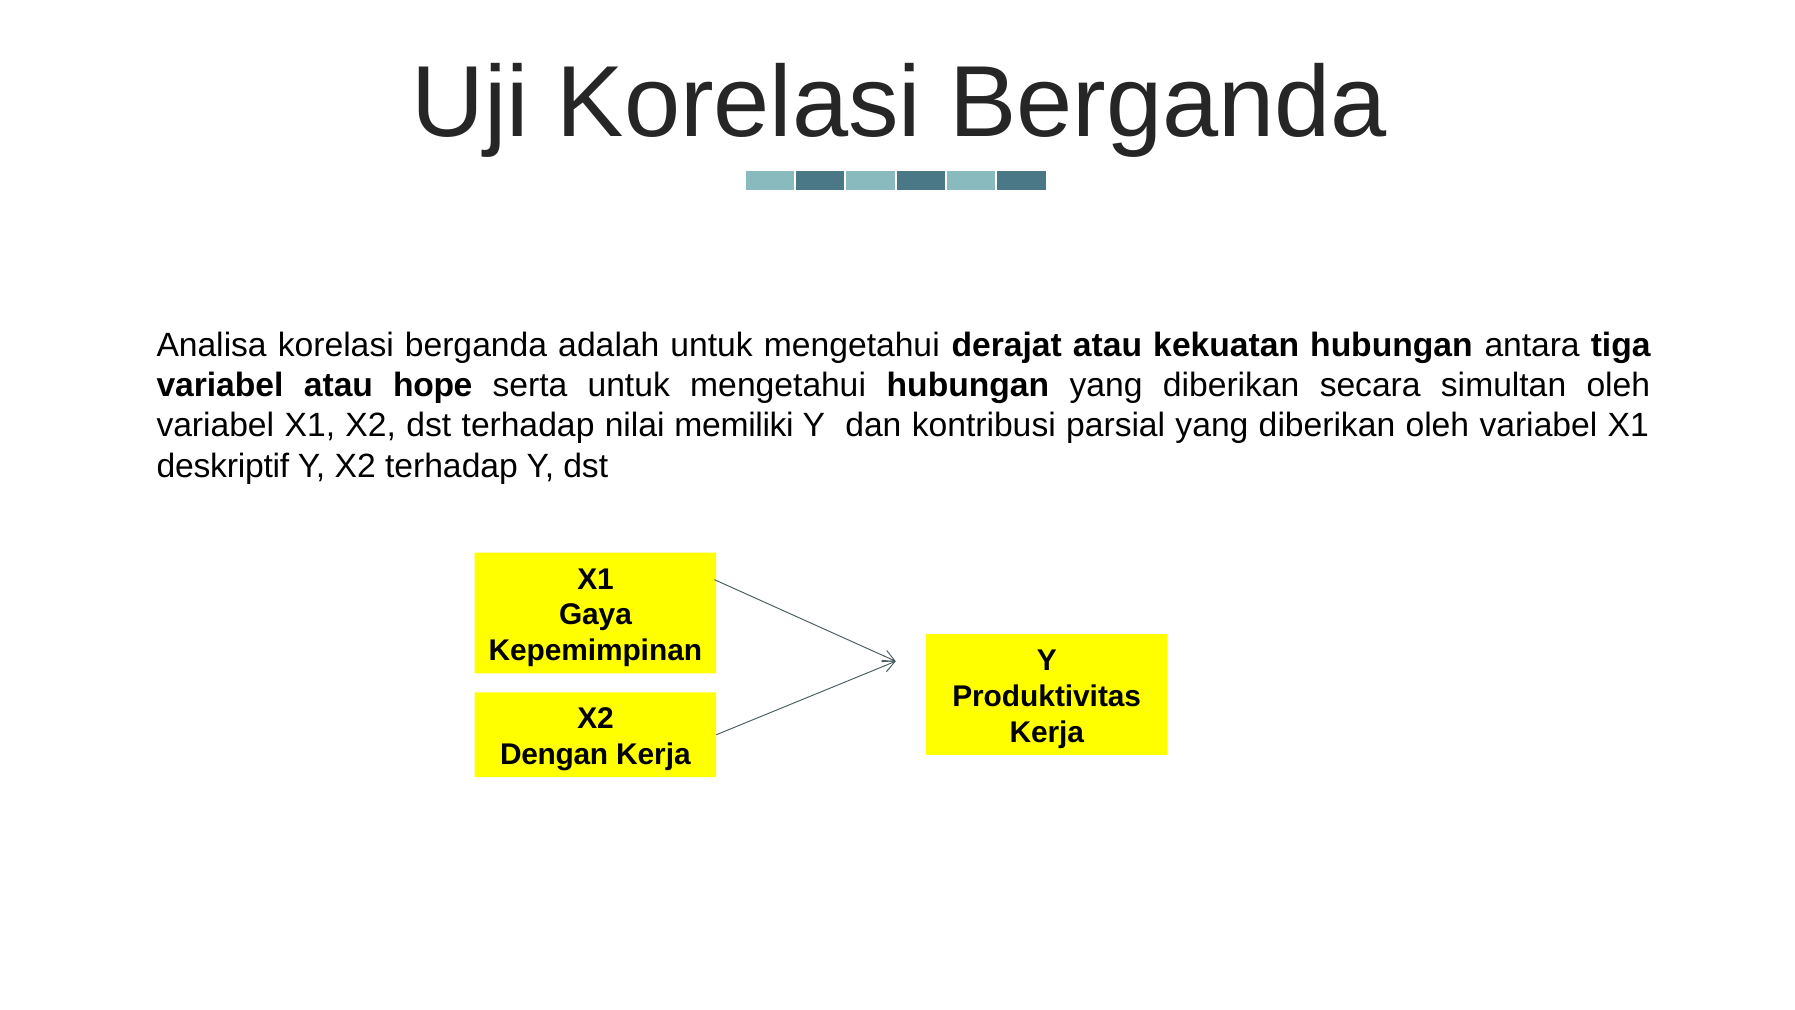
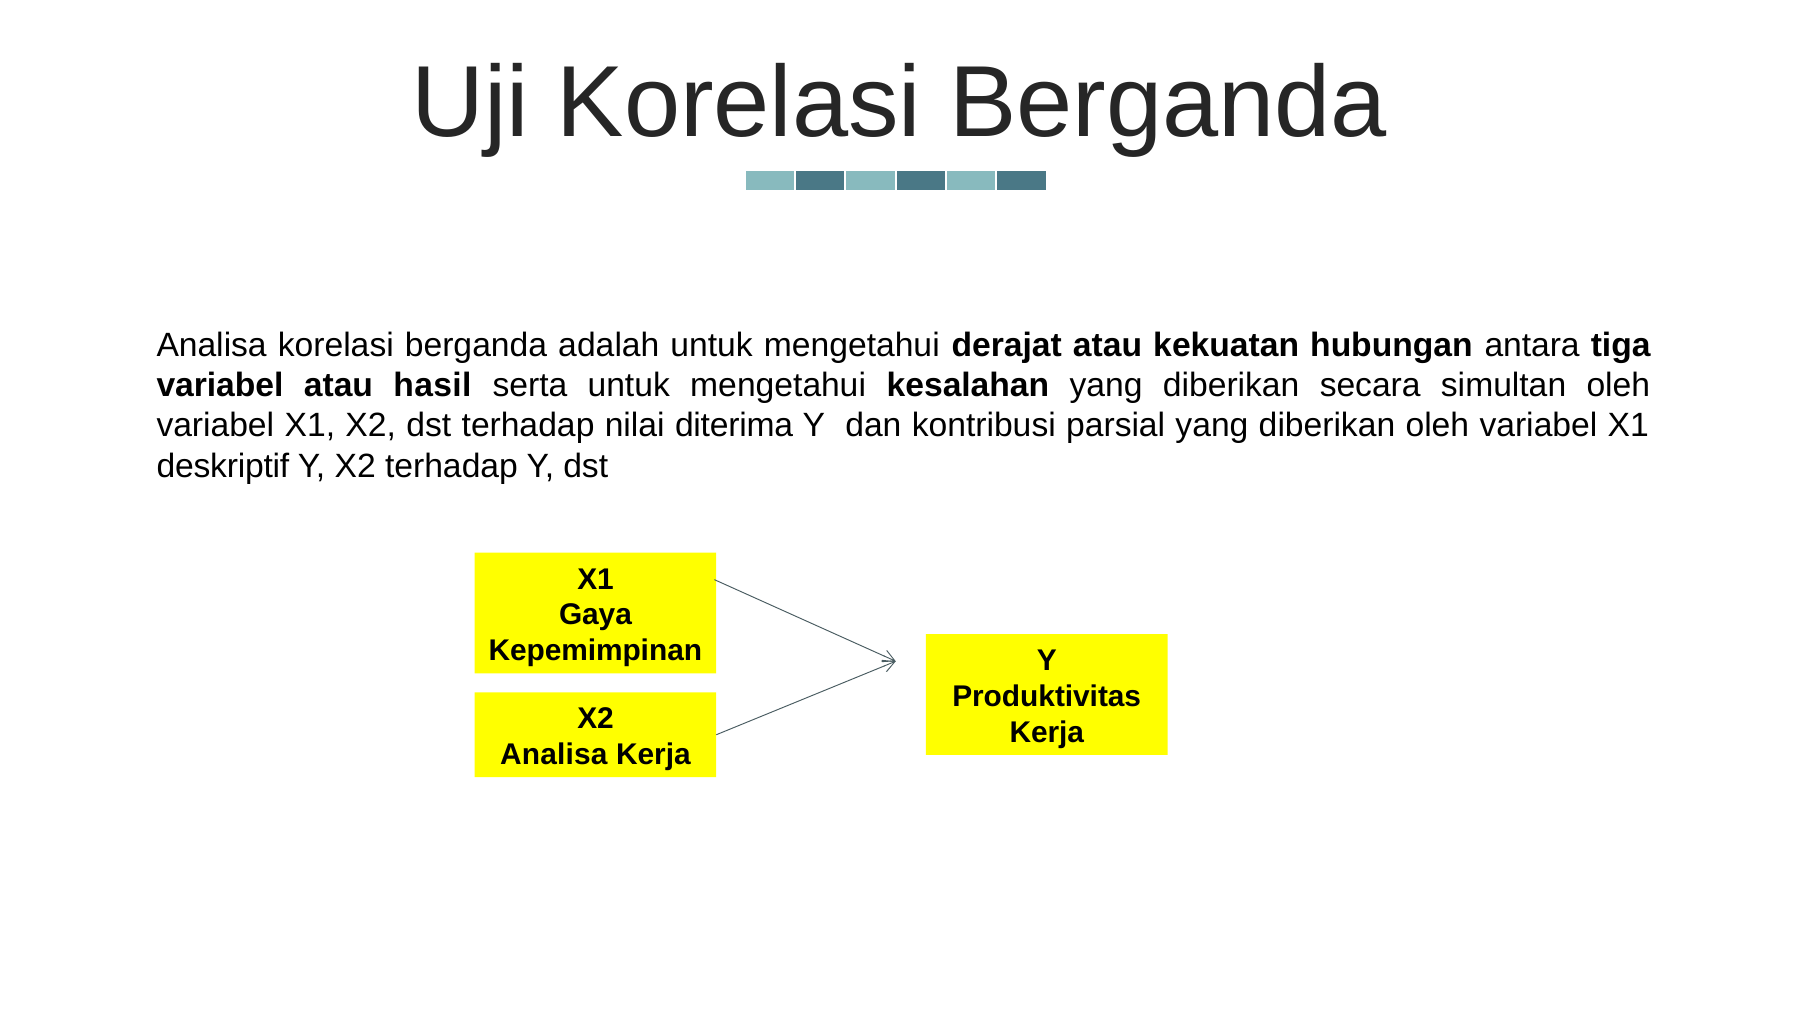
atau hope: hope -> hasil (432, 385)
mengetahui hubungan: hubungan -> kesalahan (968, 385)
memiliki: memiliki -> diterima (734, 426)
Dengan: Dengan -> Analisa (554, 755)
